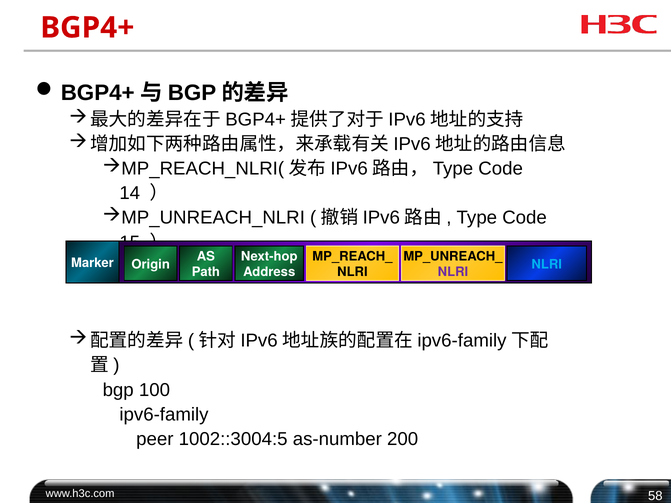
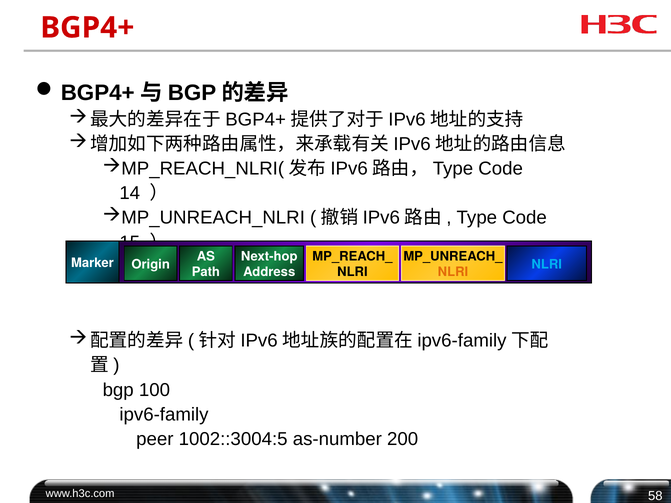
NLRI colour: purple -> orange (453, 272)
